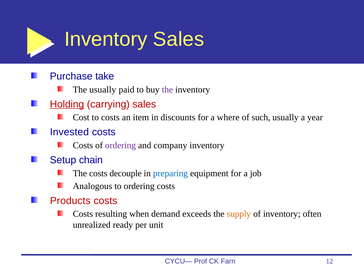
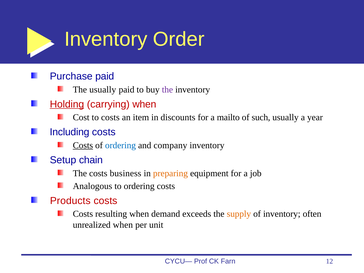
Inventory Sales: Sales -> Order (179, 39)
Purchase take: take -> paid (105, 76)
carrying sales: sales -> when (144, 104)
where: where -> mailto (228, 117)
Invested: Invested -> Including (70, 132)
Costs underline: none -> present (83, 145)
ordering colour: purple -> blue (120, 145)
decouple: decouple -> business (126, 173)
preparing colour: blue -> orange (170, 173)
unrealized ready: ready -> when (123, 225)
